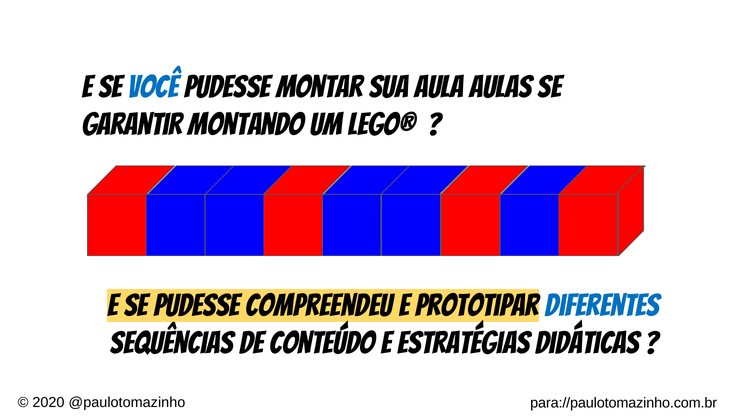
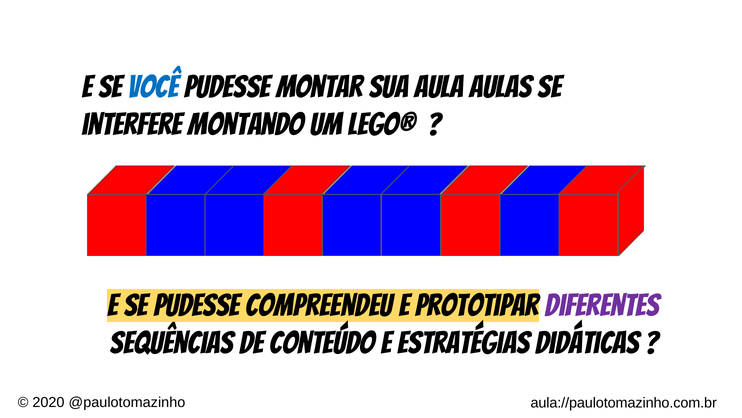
garantir: garantir -> interfere (132, 125)
diferentes colour: blue -> purple (602, 306)
para://paulotomazinho.com.br: para://paulotomazinho.com.br -> aula://paulotomazinho.com.br (624, 402)
